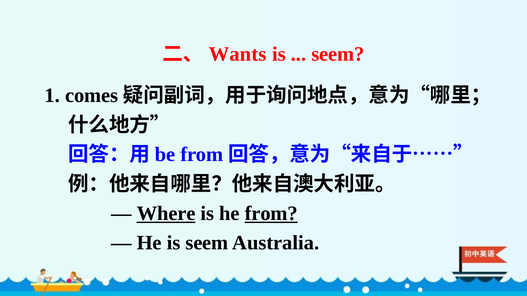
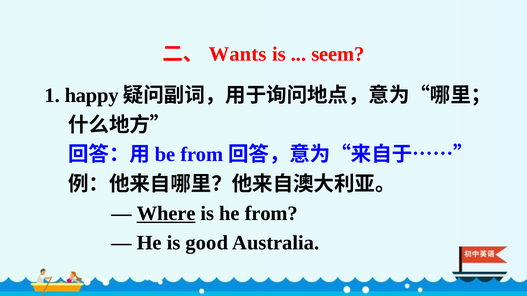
comes: comes -> happy (92, 96)
from underline: present -> none (271, 214)
is seem: seem -> good (207, 243)
